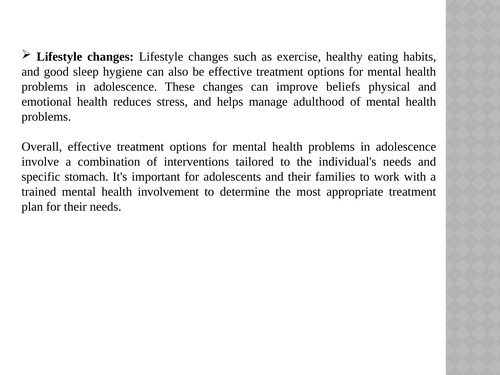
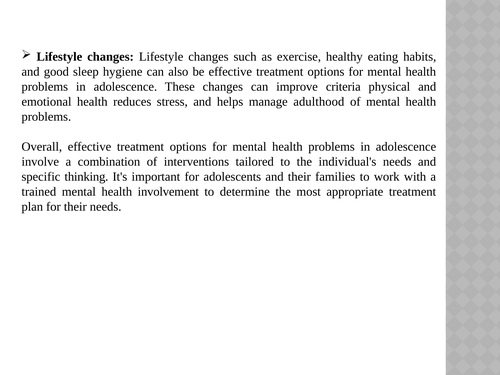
beliefs: beliefs -> criteria (343, 87)
stomach: stomach -> thinking (86, 177)
